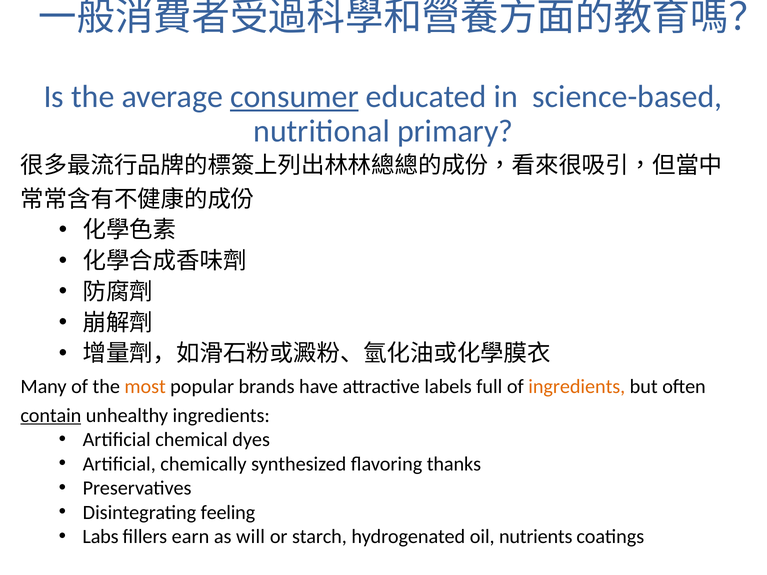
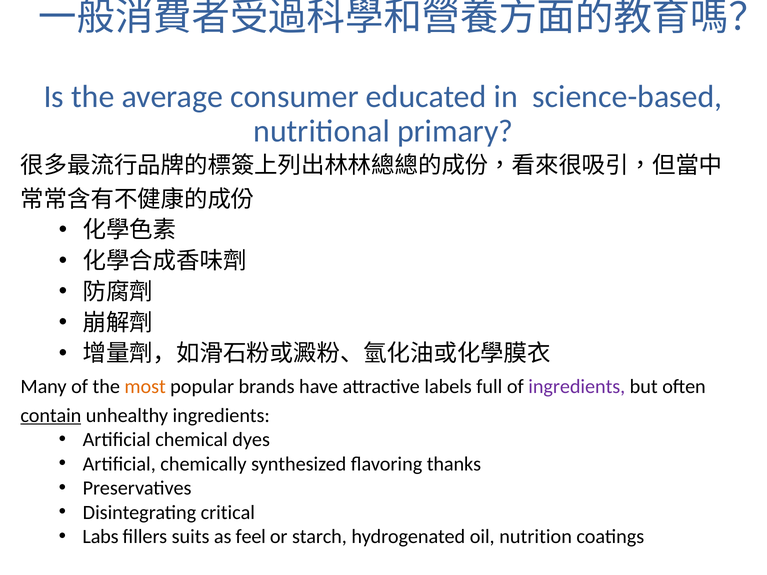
consumer underline: present -> none (294, 97)
ingredients colour: orange -> purple (577, 387)
feeling: feeling -> critical (228, 513)
earn: earn -> suits (191, 537)
will: will -> feel (251, 537)
nutrients: nutrients -> nutrition (536, 537)
